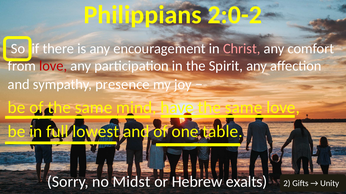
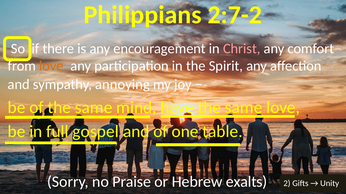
2:0-2: 2:0-2 -> 2:7-2 (235, 15)
love colour: red -> orange (53, 66)
presence: presence -> annoying (122, 85)
lowest: lowest -> gospel (96, 132)
Midst: Midst -> Praise (132, 182)
